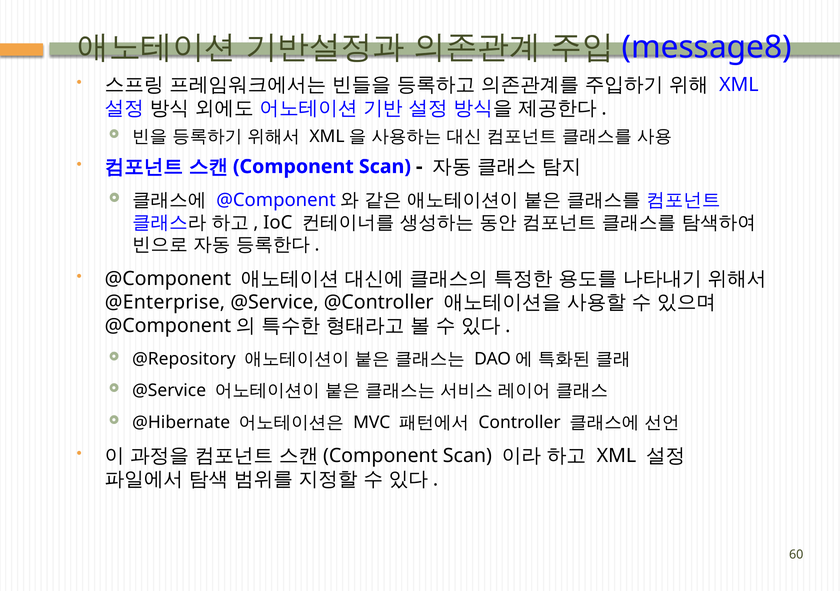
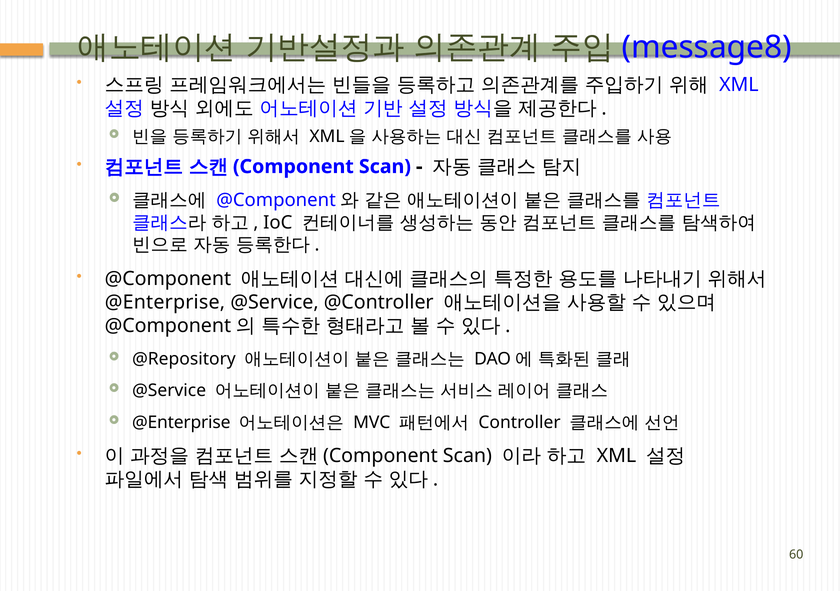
@Hibernate: @Hibernate -> @Enterprise (181, 423)
